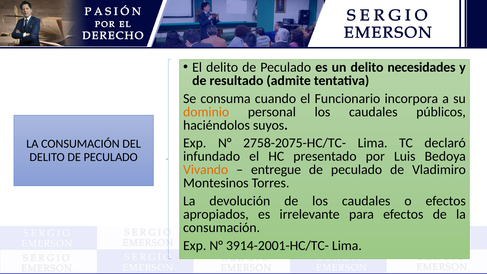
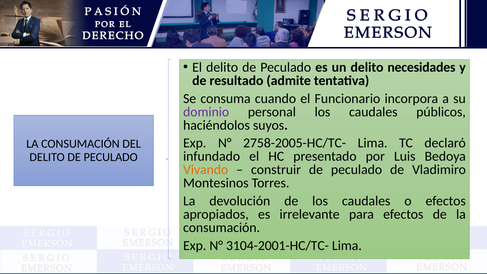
dominio colour: orange -> purple (206, 112)
2758-2075-HC/TC-: 2758-2075-HC/TC- -> 2758-2005-HC/TC- (295, 143)
entregue: entregue -> construir (276, 170)
3914-2001-HC/TC-: 3914-2001-HC/TC- -> 3104-2001-HC/TC- (277, 245)
